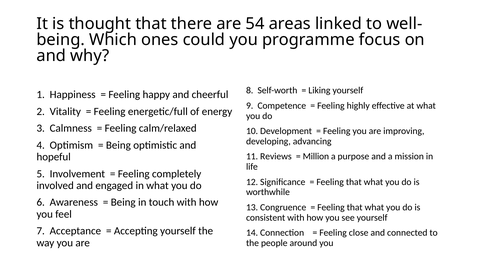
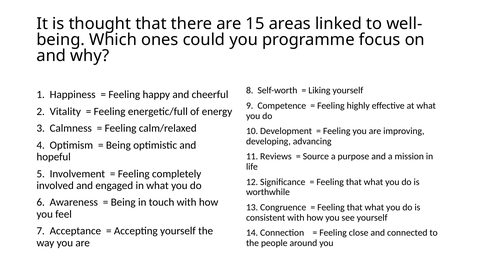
54: 54 -> 15 (255, 24)
Million: Million -> Source (316, 157)
